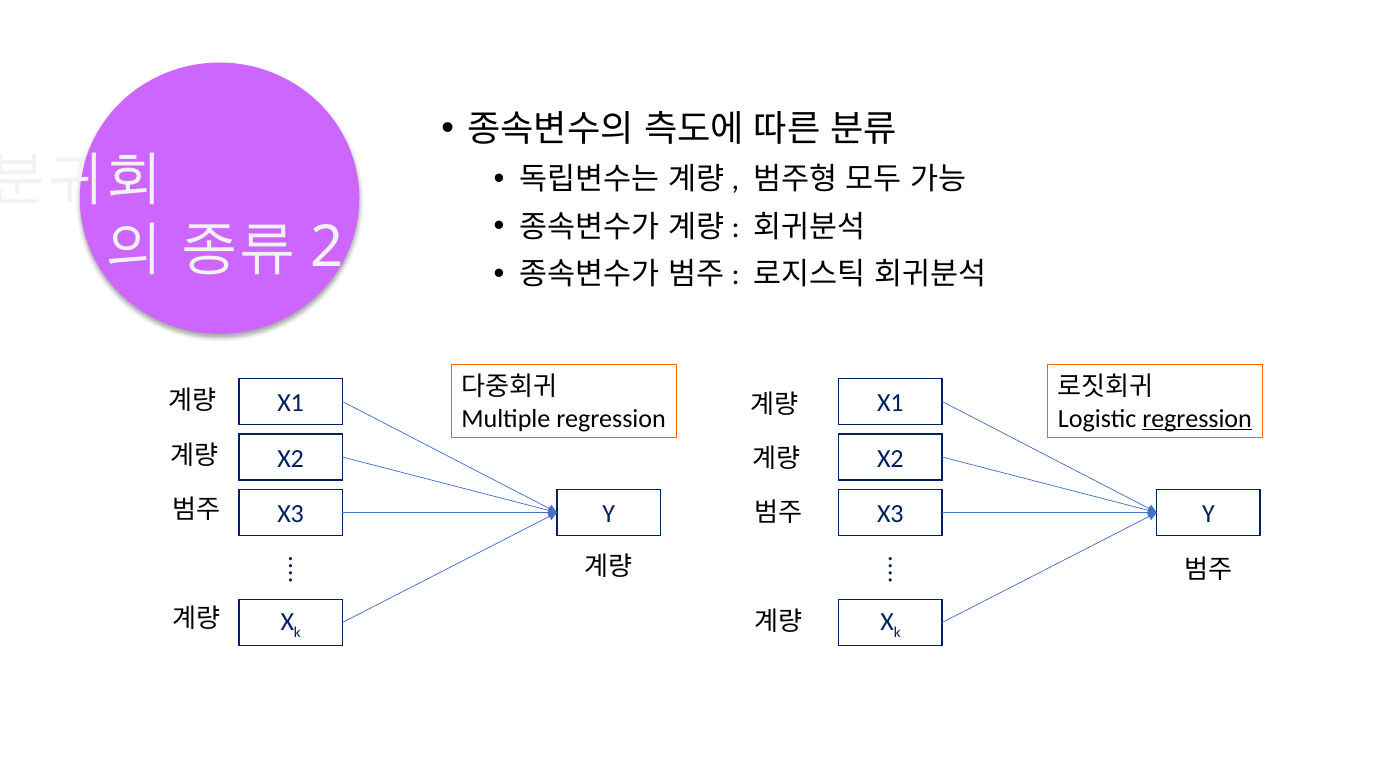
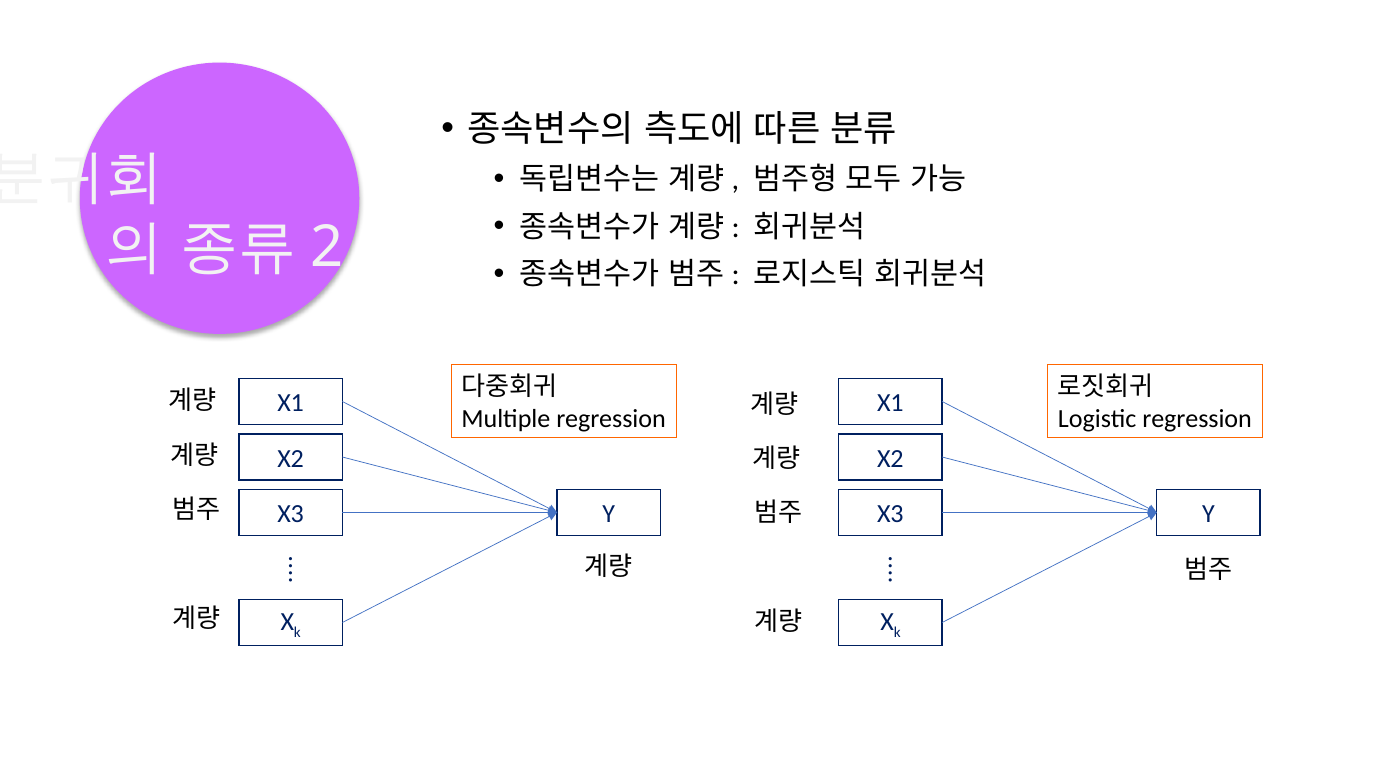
regression underline: present -> none (1197, 418)
